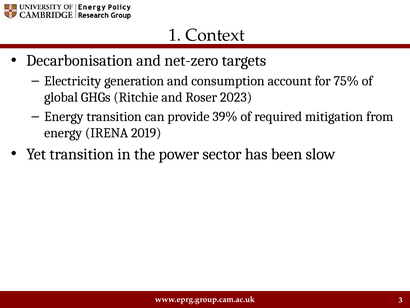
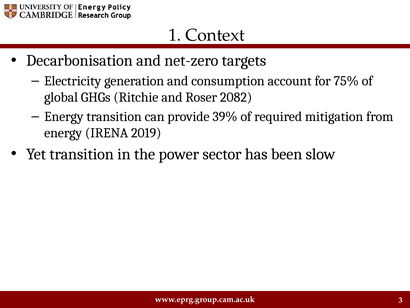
2023: 2023 -> 2082 (236, 97)
